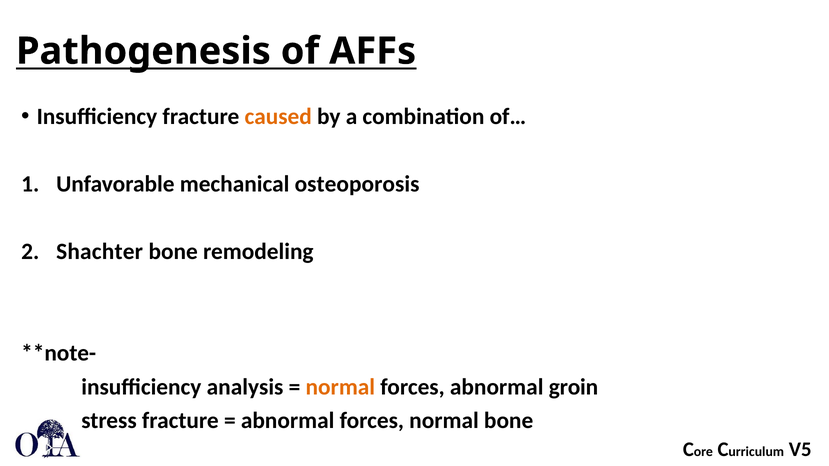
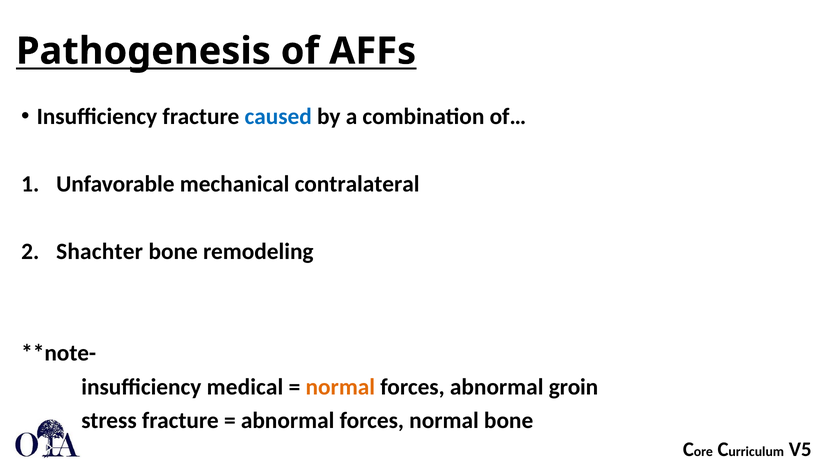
caused colour: orange -> blue (278, 117)
osteoporosis: osteoporosis -> contralateral (357, 184)
analysis: analysis -> medical (245, 387)
